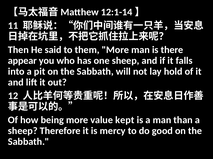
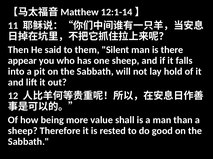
them More: More -> Silent (115, 50)
kept: kept -> shall (125, 121)
mercy: mercy -> rested (113, 131)
